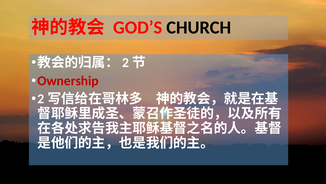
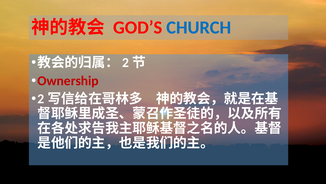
CHURCH colour: black -> blue (199, 27)
